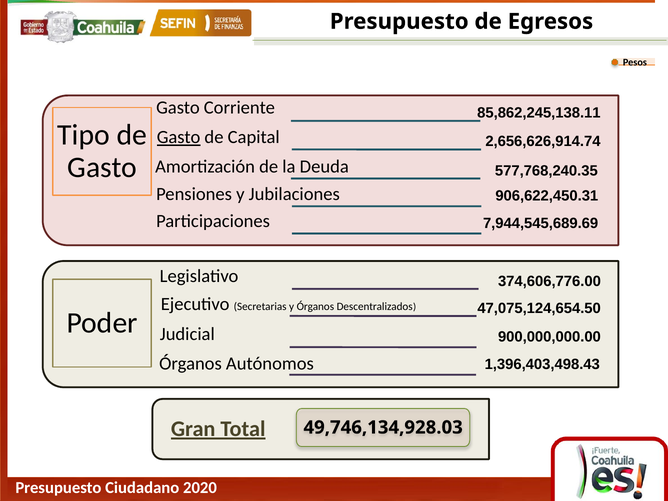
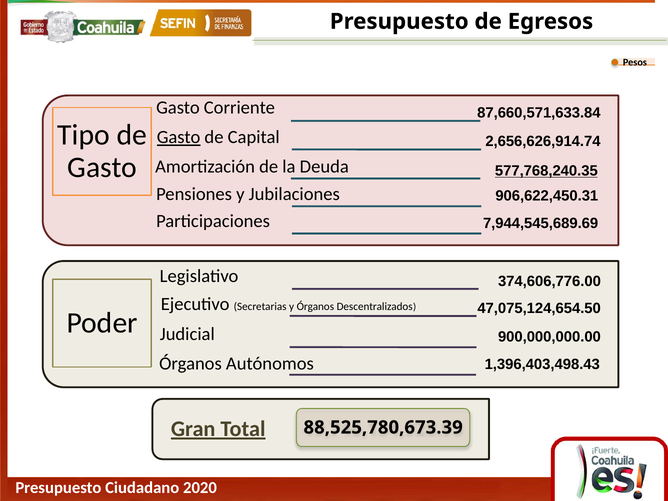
85,862,245,138.11: 85,862,245,138.11 -> 87,660,571,633.84 (539, 113)
577,768,240.35 underline: none -> present (546, 171)
49,746,134,928.03: 49,746,134,928.03 -> 88,525,780,673.39 (383, 427)
